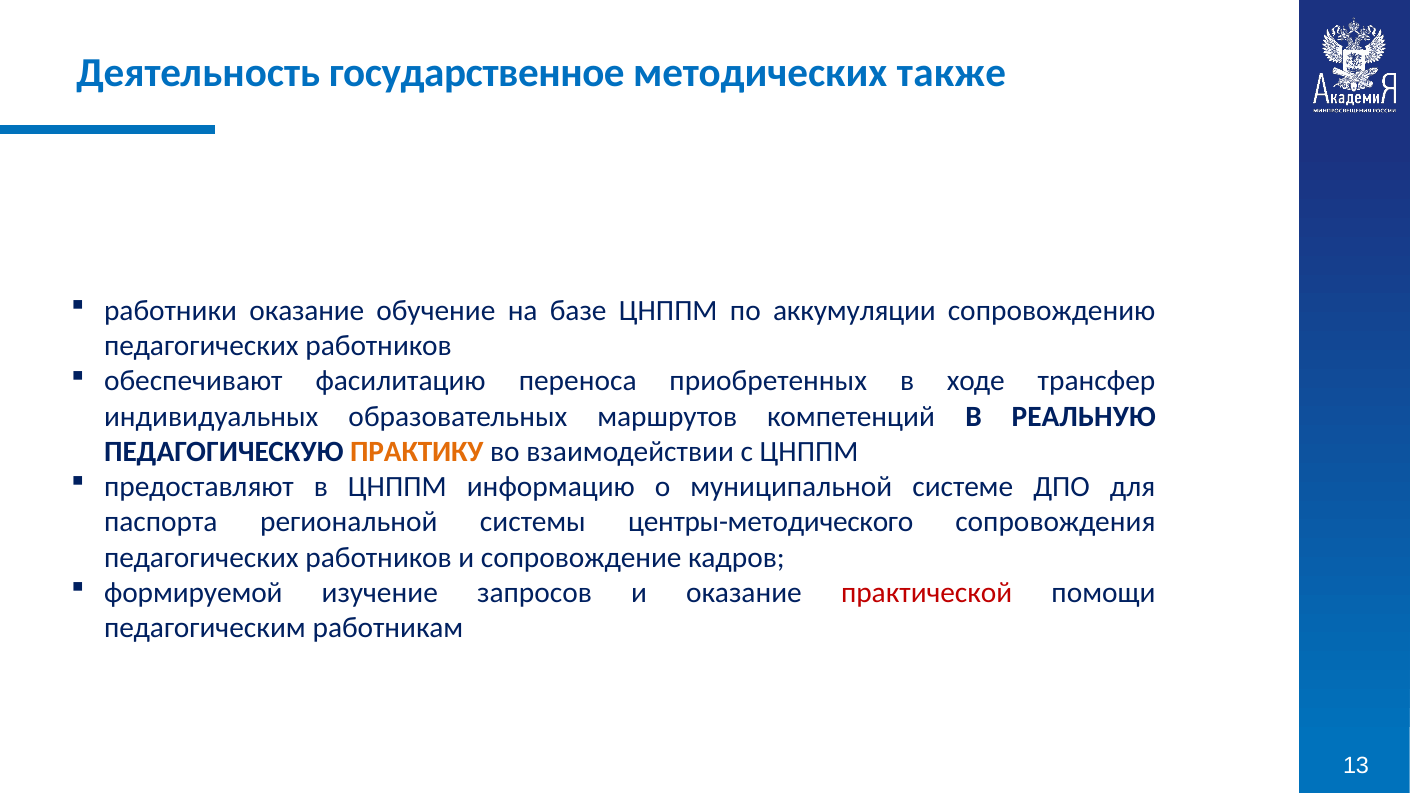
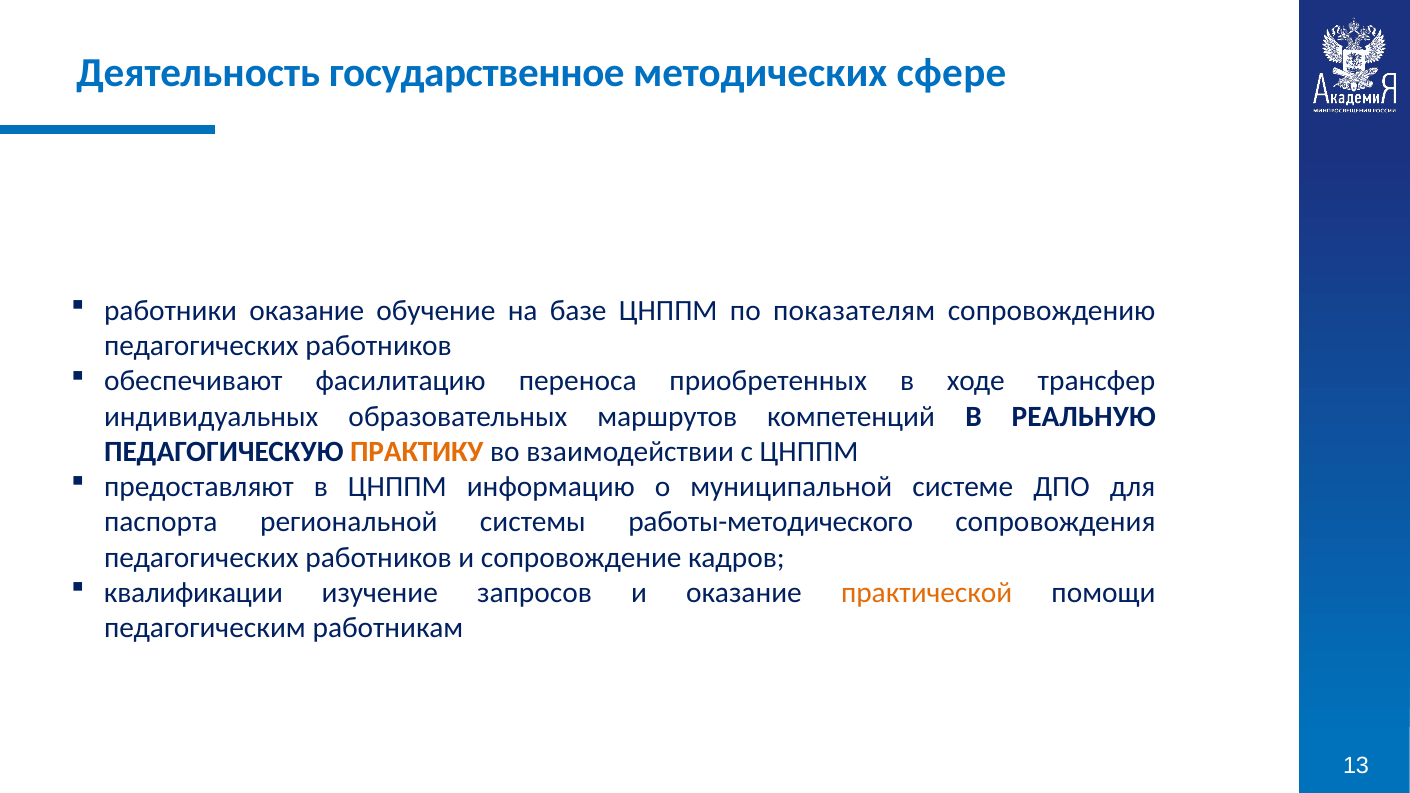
также: также -> сфере (951, 73)
аккумуляции: аккумуляции -> показателям (854, 311)
центры-методического: центры-методического -> работы-методического (771, 522)
формируемой: формируемой -> квалификации (193, 593)
практической colour: red -> orange (927, 593)
